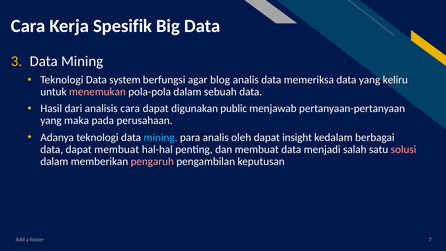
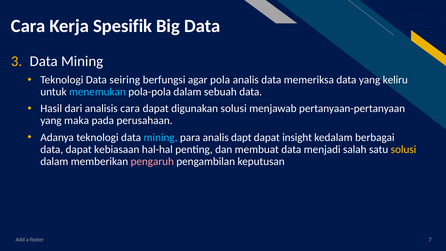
system: system -> seiring (125, 80)
blog: blog -> pola (220, 80)
menemukan colour: pink -> light blue (97, 92)
digunakan public: public -> solusi (234, 109)
oleh: oleh -> dapt (241, 137)
dapat membuat: membuat -> kebiasaan (117, 149)
solusi colour: pink -> yellow (404, 149)
